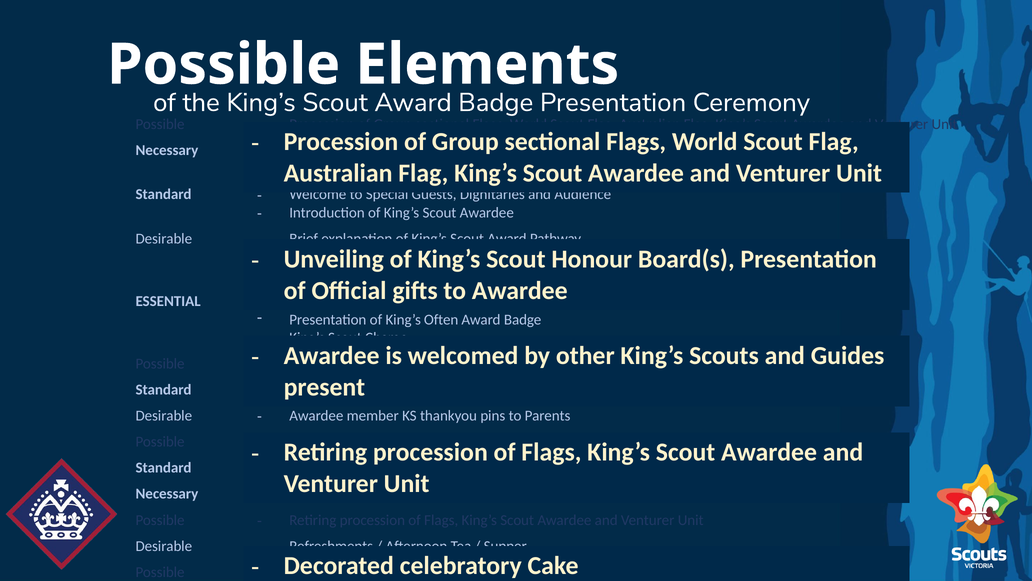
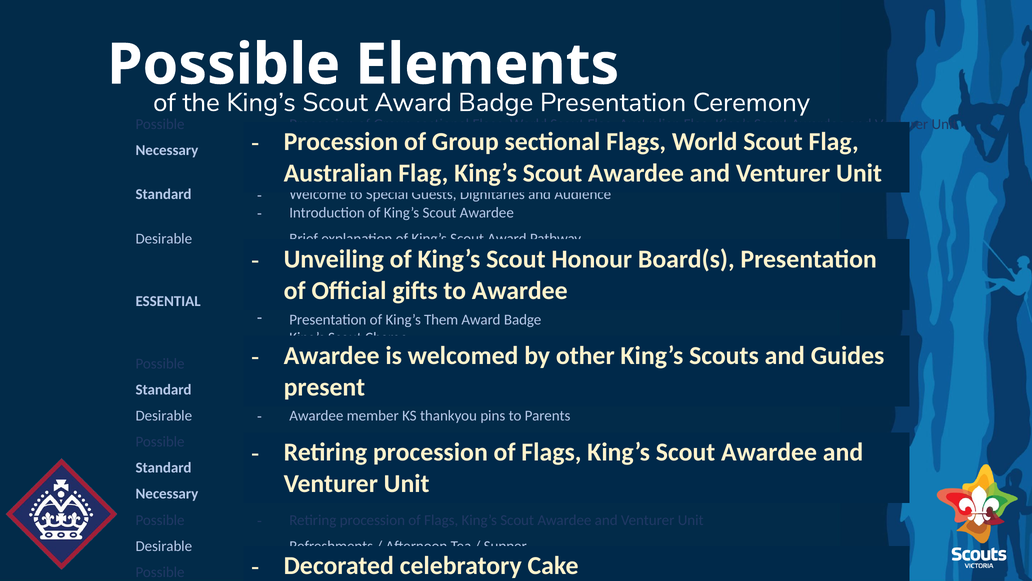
Often: Often -> Them (441, 319)
